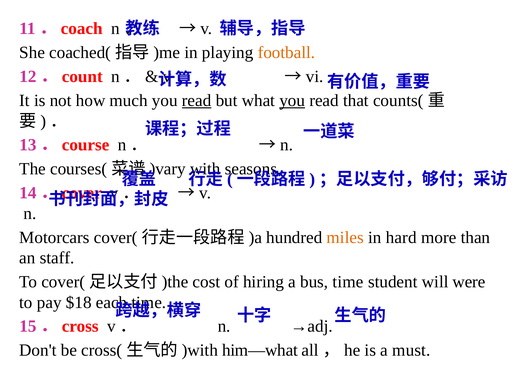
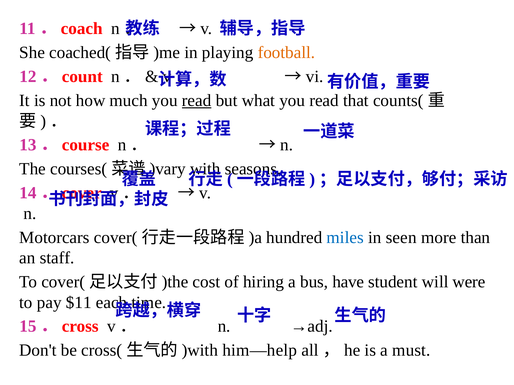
you underline: present -> none (292, 101)
miles colour: orange -> blue (345, 238)
hard: hard -> seen (401, 238)
bus time: time -> have (348, 282)
$18: $18 -> $11 (79, 303)
him—what: him—what -> him—help (260, 351)
